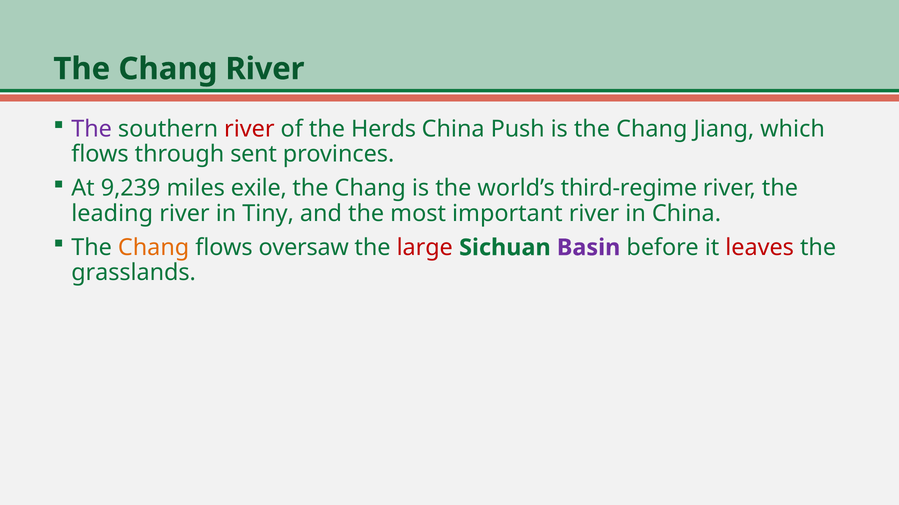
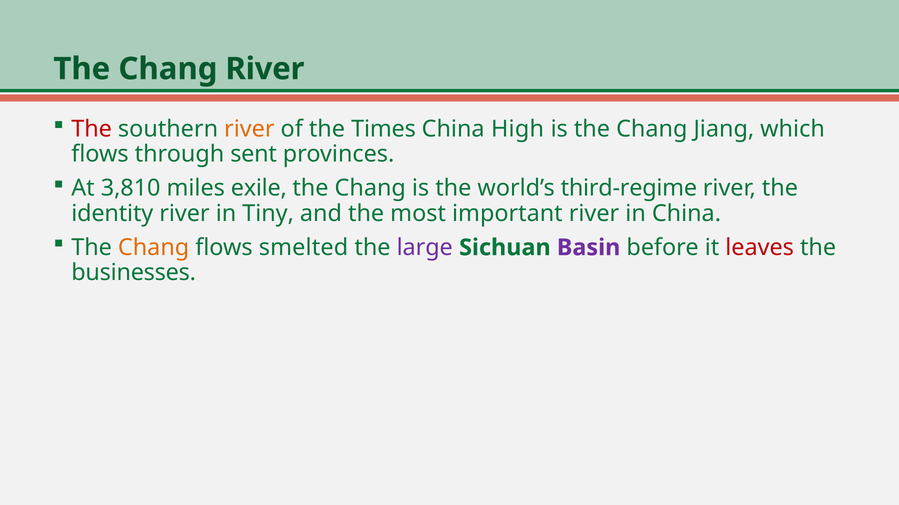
The colour: purple -> red (92, 129)
river colour: red -> orange (249, 129)
Herds: Herds -> Times (384, 129)
Push: Push -> High (518, 129)
9,239: 9,239 -> 3,810 (131, 189)
leading: leading -> identity (112, 214)
oversaw: oversaw -> smelted (303, 248)
large colour: red -> purple (425, 248)
grasslands: grasslands -> businesses (134, 273)
